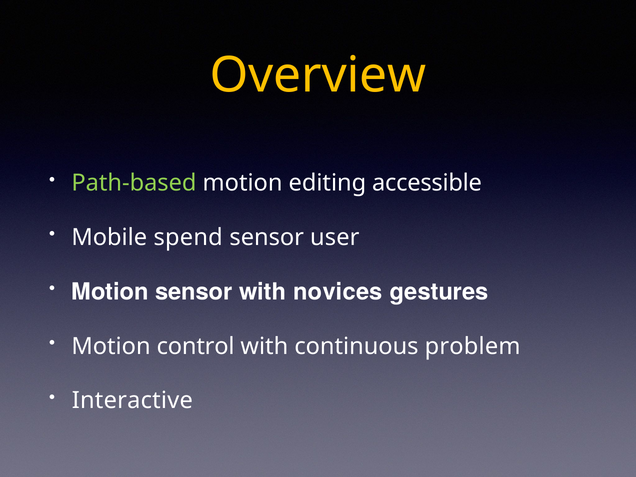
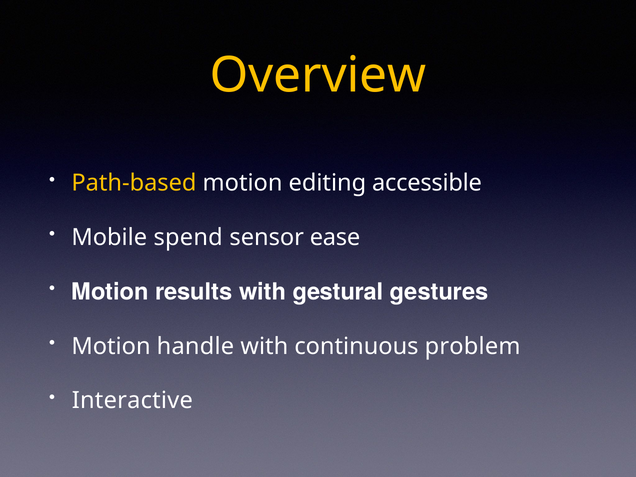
Path-based colour: light green -> yellow (134, 183)
user: user -> ease (335, 237)
Motion sensor: sensor -> results (194, 292)
novices: novices -> gestural (338, 292)
control: control -> handle (195, 346)
